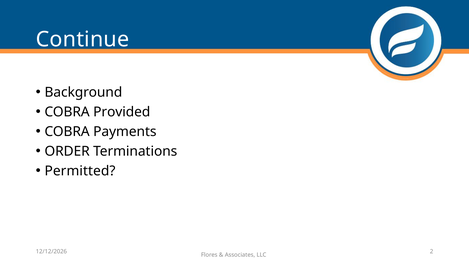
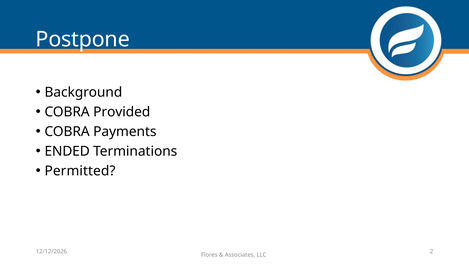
Continue: Continue -> Postpone (83, 39)
ORDER: ORDER -> ENDED (67, 151)
